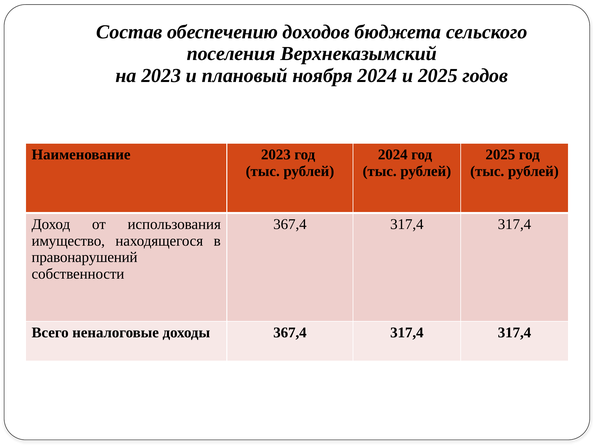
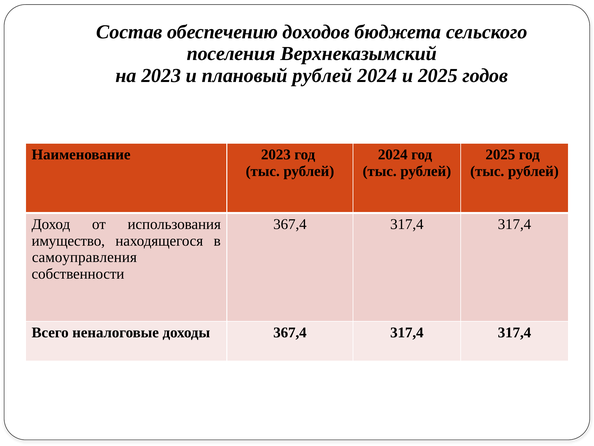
плановый ноября: ноября -> рублей (322, 76)
правонарушений: правонарушений -> самоуправления (84, 257)
